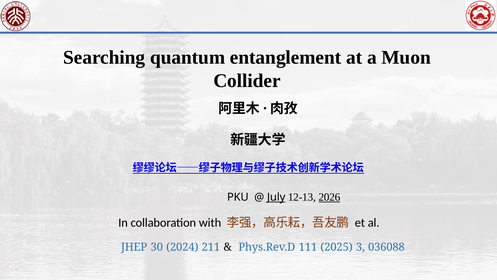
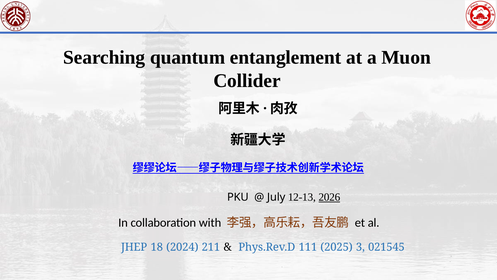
July underline: present -> none (276, 197)
30: 30 -> 18 (157, 247)
036088: 036088 -> 021545 (386, 247)
